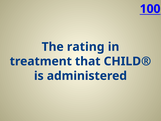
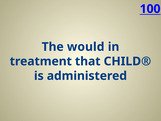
rating: rating -> would (86, 47)
